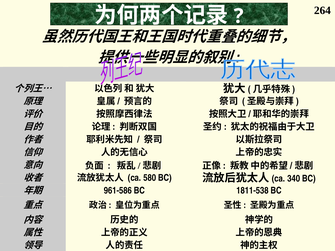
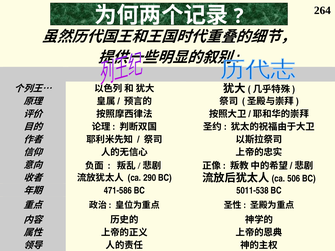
580: 580 -> 290 (150, 178)
340: 340 -> 506 (294, 179)
961-586: 961-586 -> 471-586 (118, 191)
1811-538: 1811-538 -> 5011-538 (252, 191)
